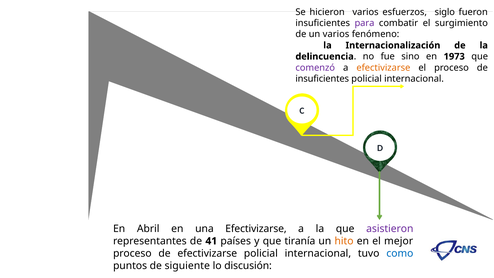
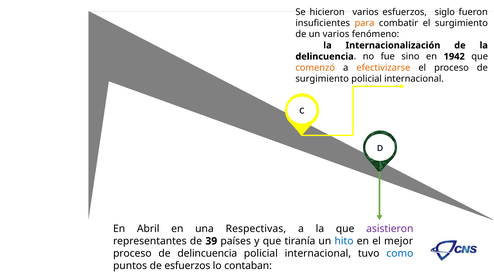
para colour: purple -> orange (364, 23)
1973: 1973 -> 1942 (454, 56)
comenzó colour: purple -> orange (315, 68)
insuficientes: insuficientes -> surgimiento (322, 79)
una Efectivizarse: Efectivizarse -> Respectivas (256, 229)
41: 41 -> 39 (211, 241)
hito colour: orange -> blue (344, 241)
de efectivizarse: efectivizarse -> delincuencia (207, 253)
de siguiente: siguiente -> esfuerzos (187, 266)
discusión: discusión -> contaban (248, 266)
